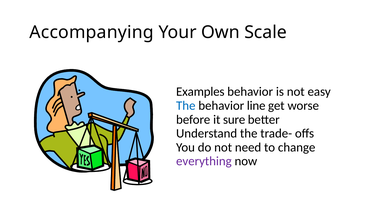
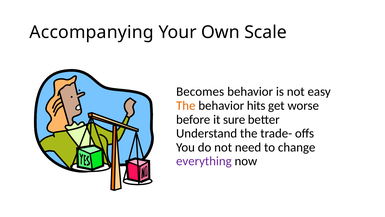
Examples: Examples -> Becomes (200, 92)
The colour: blue -> orange (186, 105)
line: line -> hits (256, 105)
